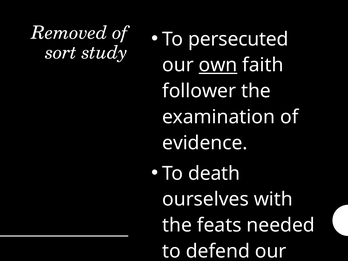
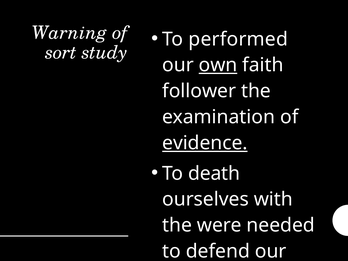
Removed: Removed -> Warning (69, 33)
persecuted: persecuted -> performed (238, 39)
evidence underline: none -> present (205, 143)
feats: feats -> were (219, 225)
